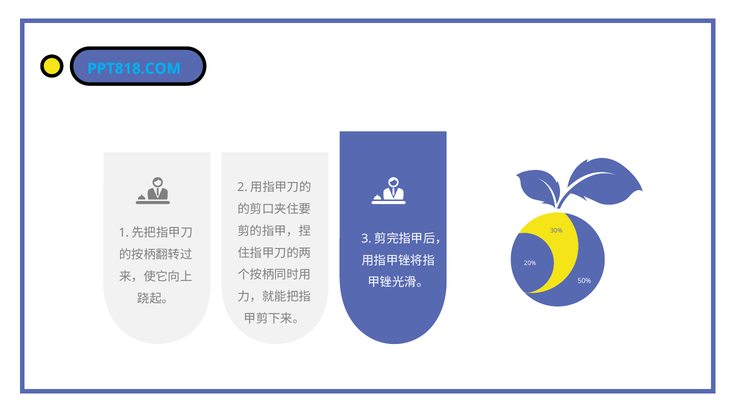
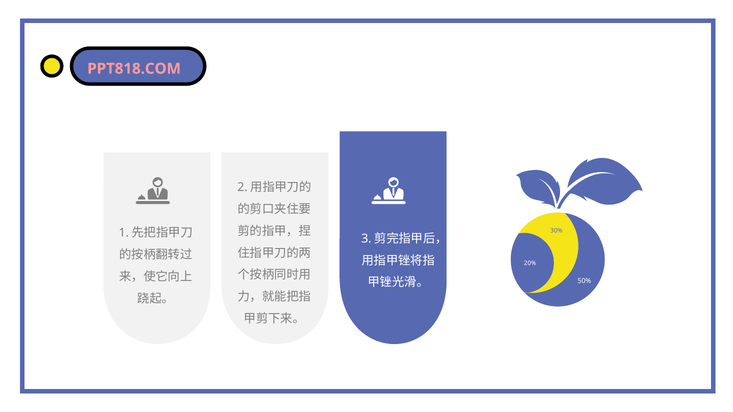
PPT818.COM colour: light blue -> pink (134, 69)
